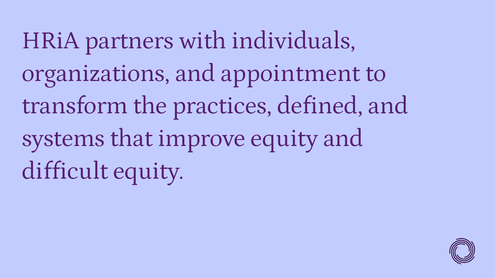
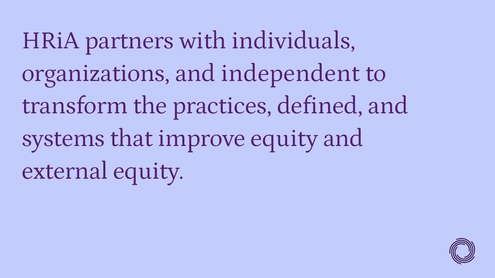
appointment: appointment -> independent (290, 73)
difficult: difficult -> external (65, 171)
